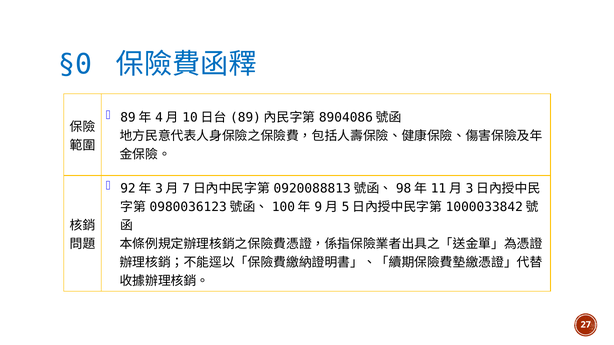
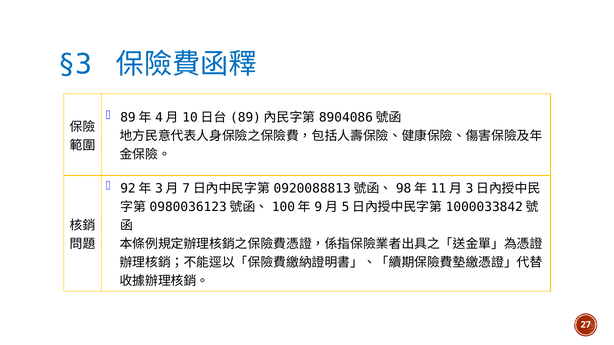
§0: §0 -> §3 (75, 65)
